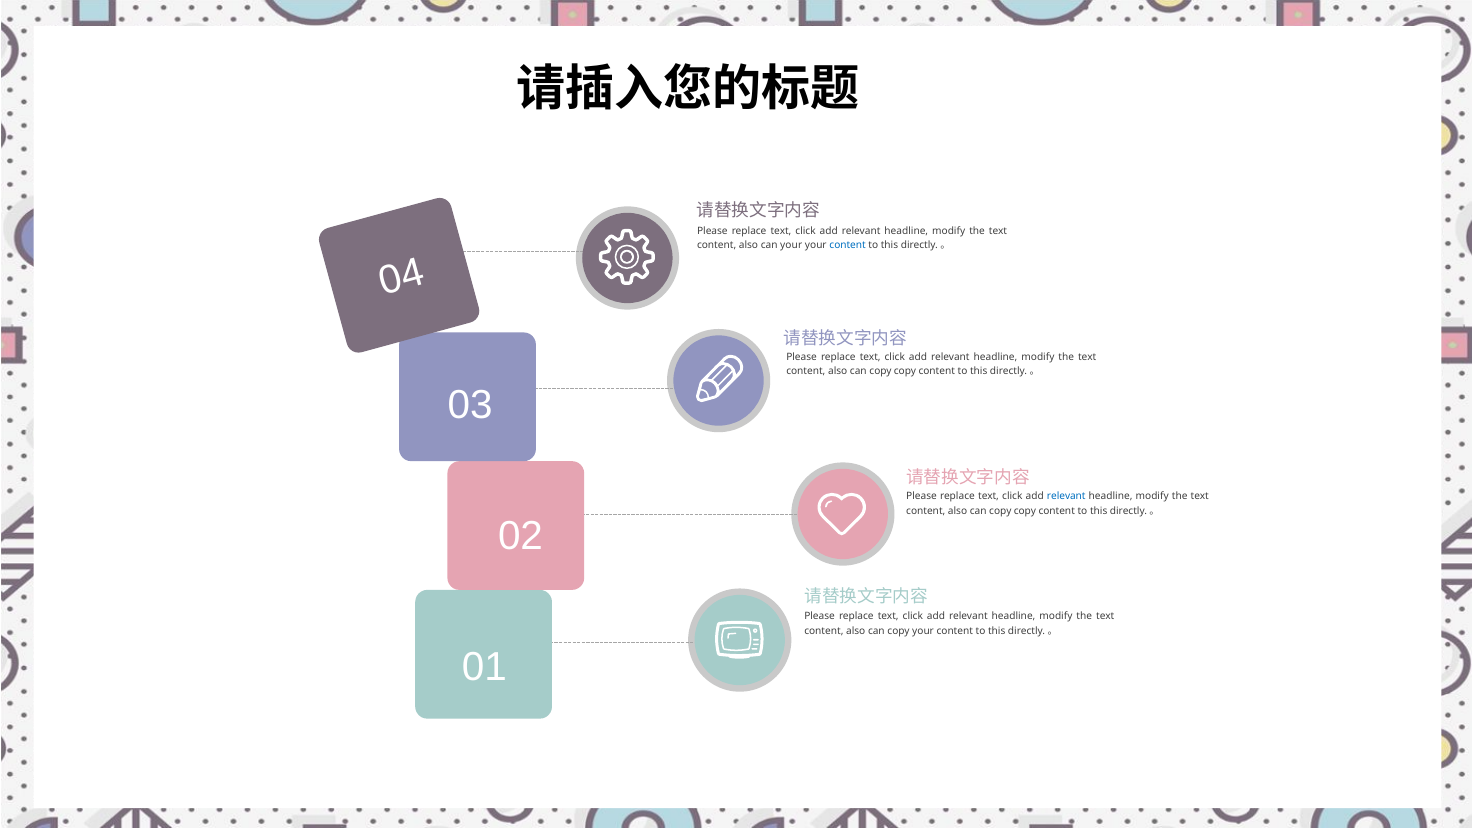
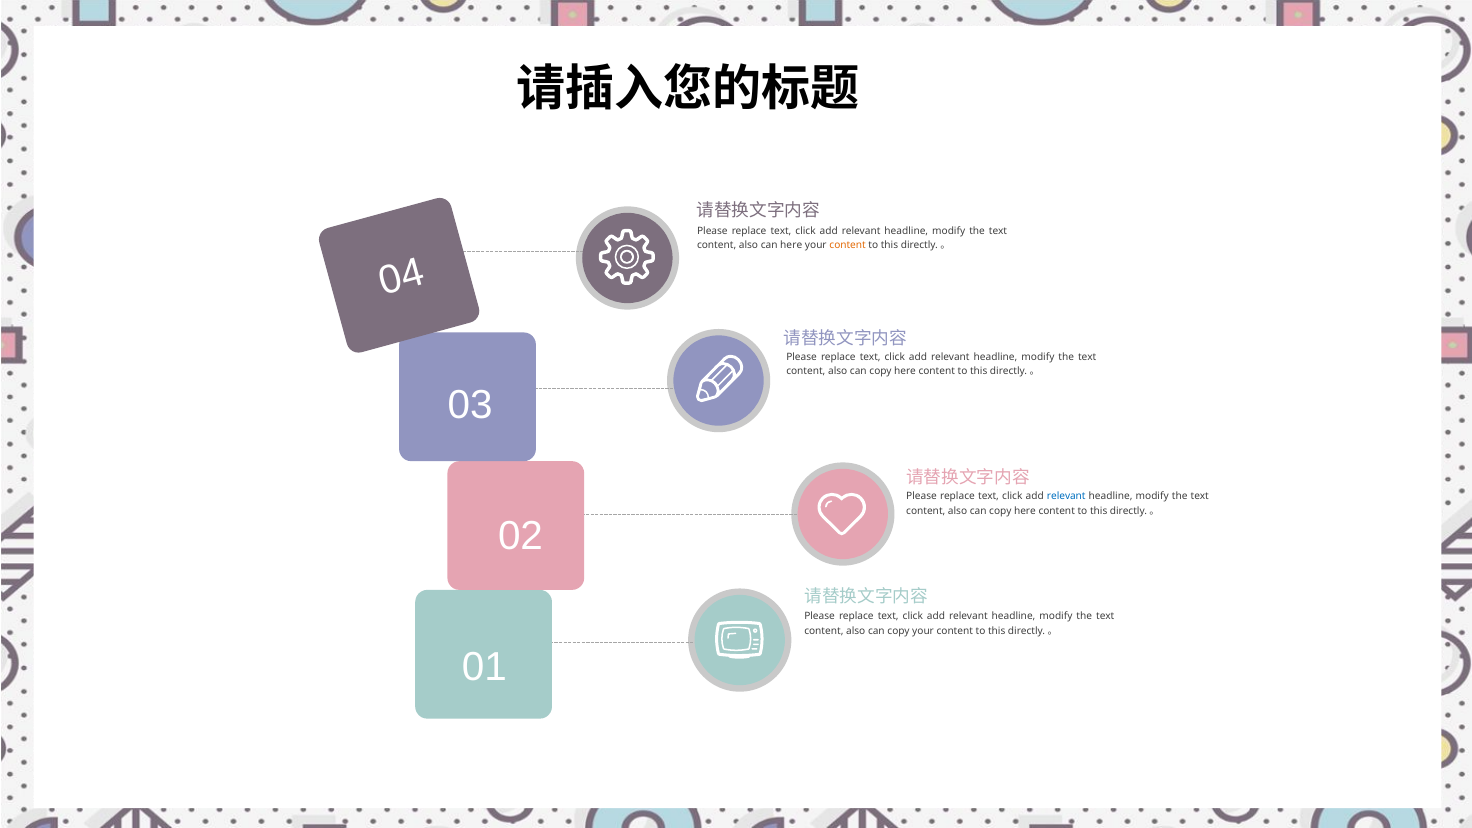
can your: your -> here (791, 246)
content colour: blue -> orange (848, 246)
copy: copy -> here (905, 371)
copy: copy -> here (1025, 511)
